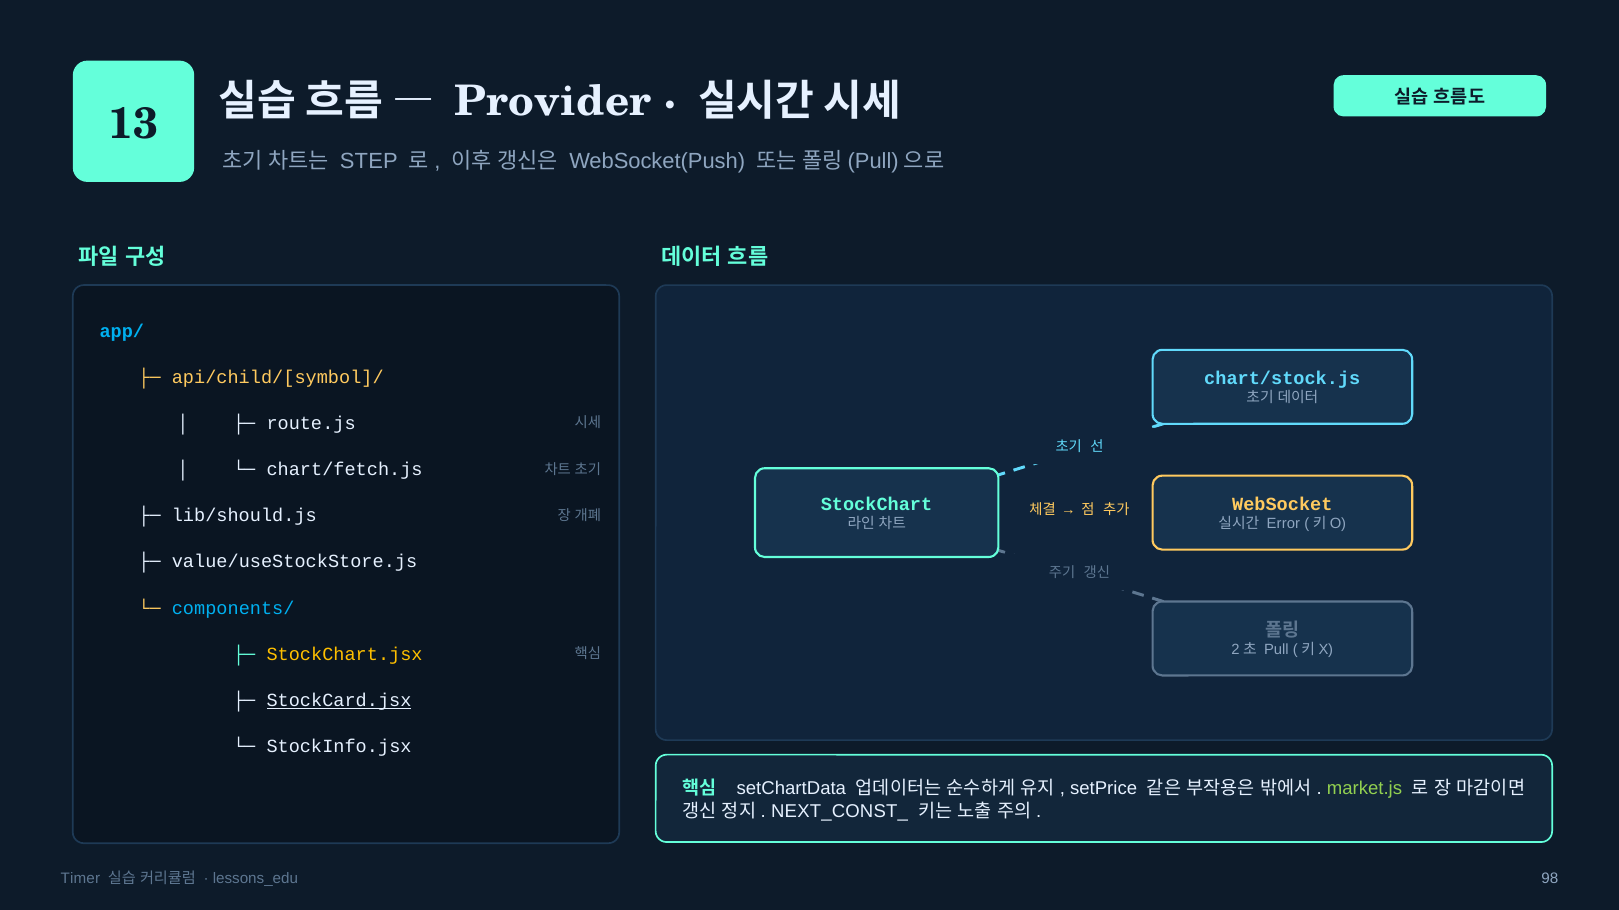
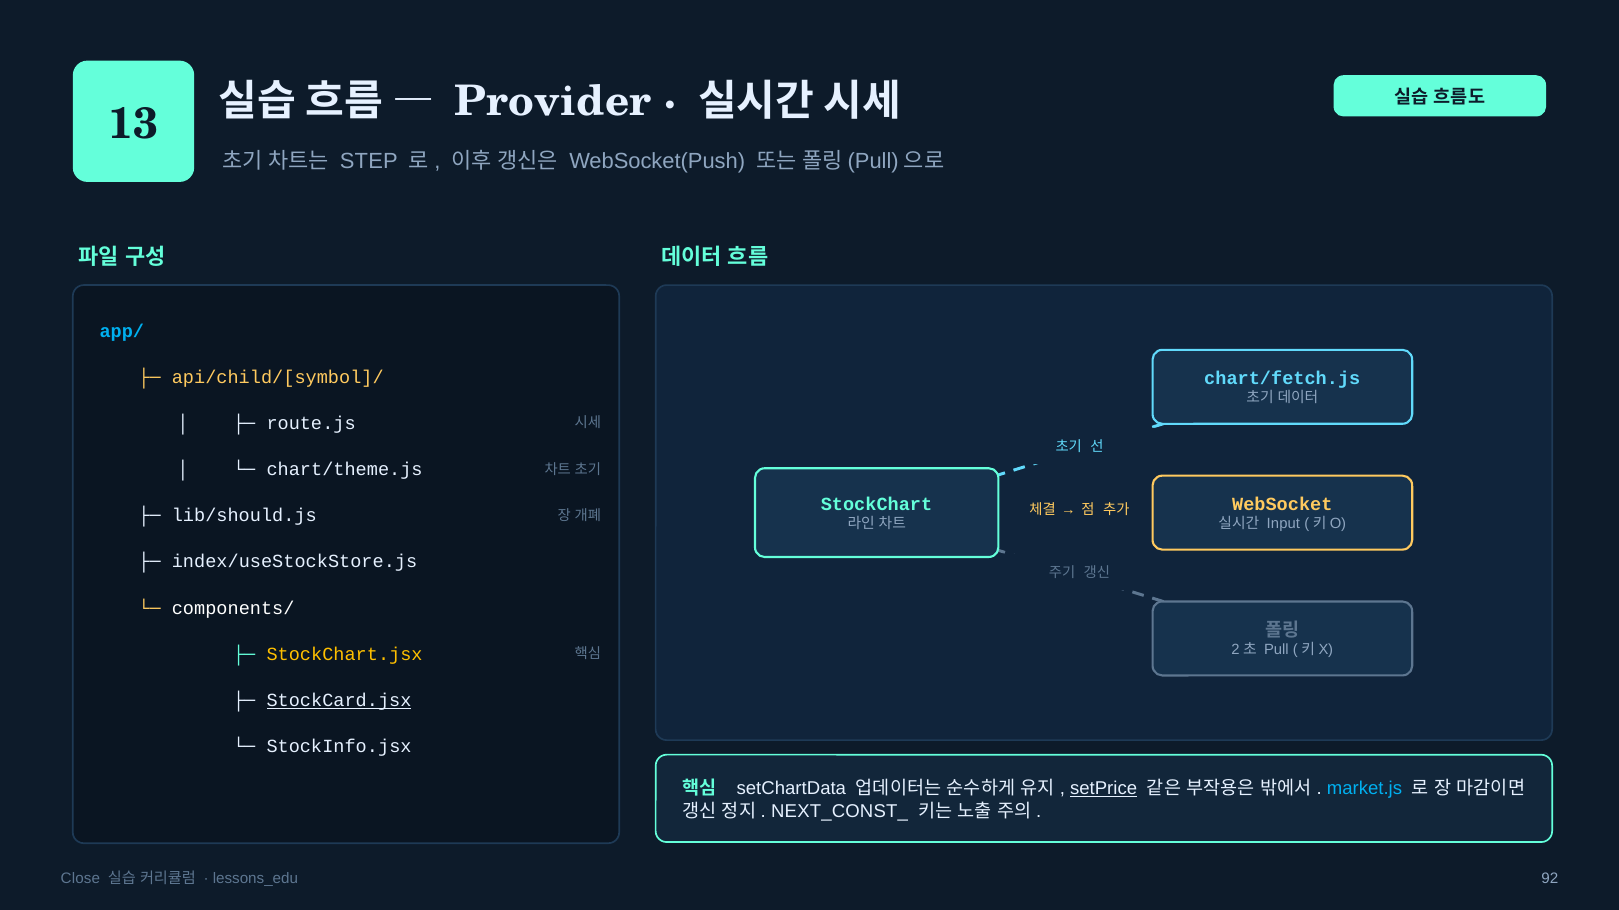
chart/stock.js: chart/stock.js -> chart/fetch.js (1282, 379)
chart/fetch.js: chart/fetch.js -> chart/theme.js (345, 470)
Error: Error -> Input (1283, 524)
value/useStockStore.js: value/useStockStore.js -> index/useStockStore.js (295, 562)
components/ colour: light blue -> white (233, 608)
setPrice underline: none -> present (1104, 789)
market.js colour: light green -> light blue (1364, 789)
Timer: Timer -> Close (80, 879)
98: 98 -> 92 (1550, 879)
